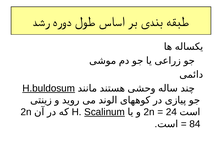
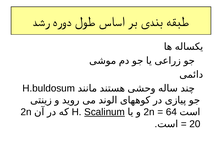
H.buldosum underline: present -> none (49, 88)
24: 24 -> 64 (171, 112)
84: 84 -> 20 (195, 124)
